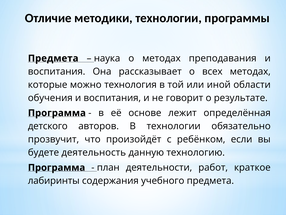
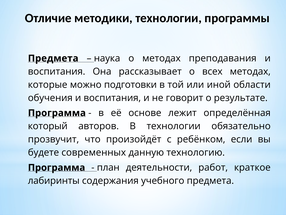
технология: технология -> подготовки (130, 85)
детского: детского -> который (48, 126)
деятельность: деятельность -> современных (94, 152)
